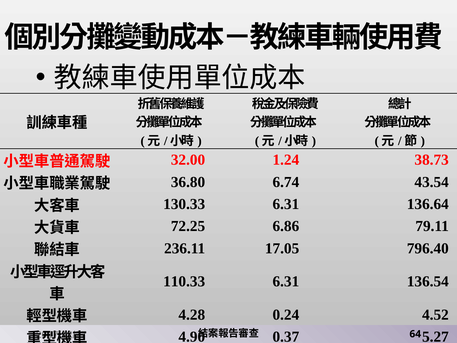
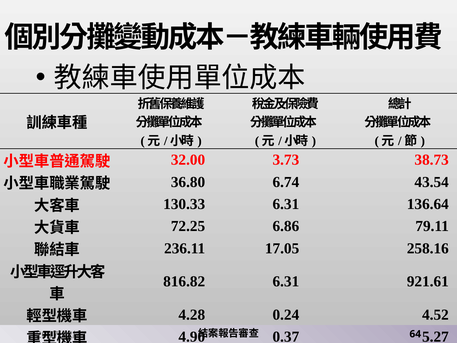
1.24: 1.24 -> 3.73 (286, 160)
796.40: 796.40 -> 258.16 (428, 248)
110.33: 110.33 -> 816.82 (184, 281)
136.54: 136.54 -> 921.61 (428, 281)
